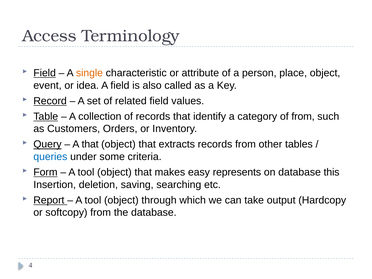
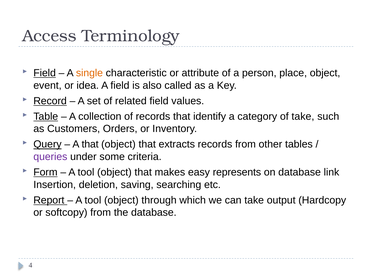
of from: from -> take (303, 116)
queries colour: blue -> purple (50, 157)
this: this -> link (331, 172)
